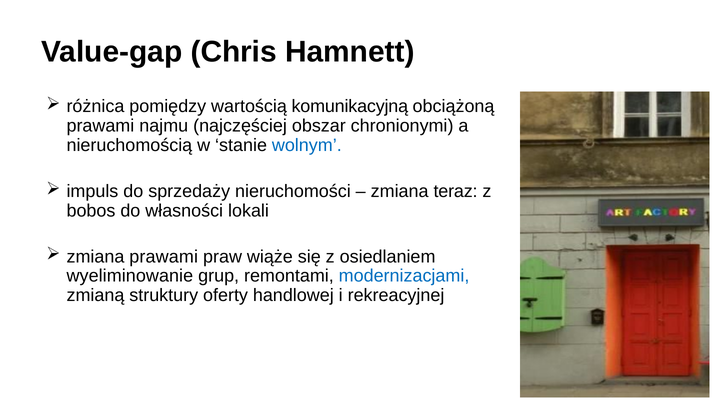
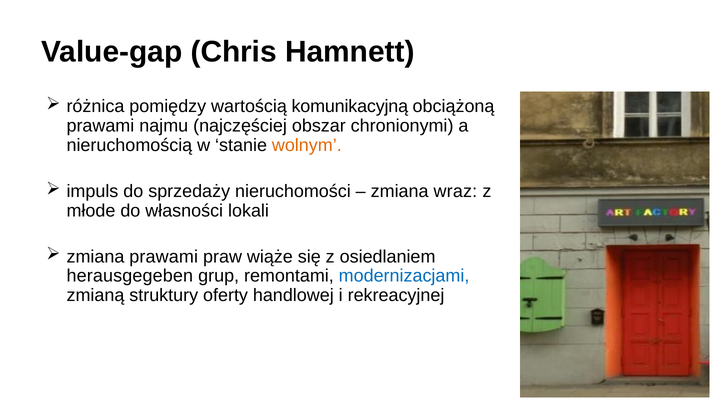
wolnym colour: blue -> orange (307, 145)
teraz: teraz -> wraz (455, 191)
bobos: bobos -> młode (91, 211)
wyeliminowanie: wyeliminowanie -> herausgegeben (130, 276)
